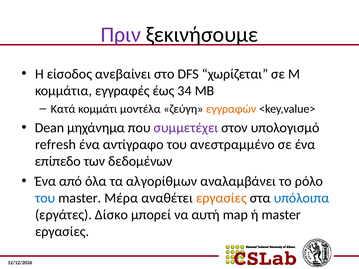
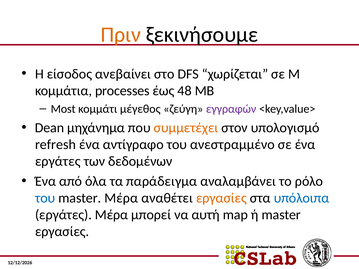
Πριν colour: purple -> orange (121, 35)
εγγραφές: εγγραφές -> processes (122, 91)
34: 34 -> 48 (185, 91)
Κατά: Κατά -> Most (63, 109)
μοντέλα: μοντέλα -> μέγεθος (140, 109)
εγγραφών colour: orange -> purple (231, 109)
συμμετέχει colour: purple -> orange (186, 128)
επίπεδο: επίπεδο -> εργάτες (58, 161)
αλγορίθμων: αλγορίθμων -> παράδειγμα (162, 181)
εργάτες Δίσκο: Δίσκο -> Μέρα (112, 215)
